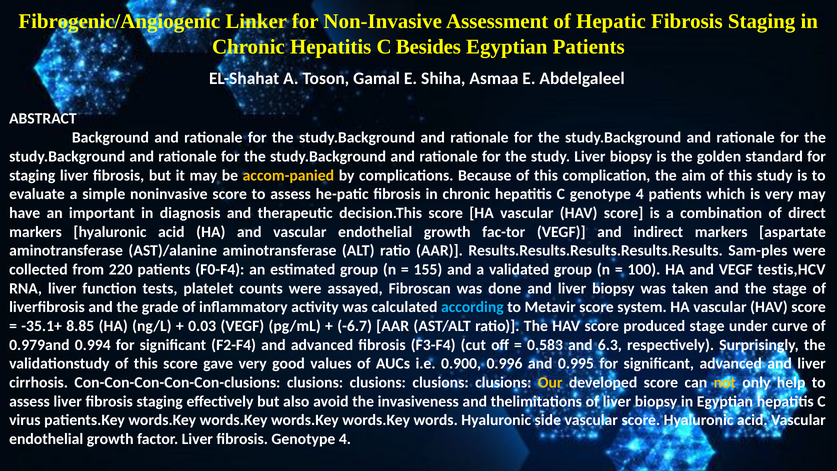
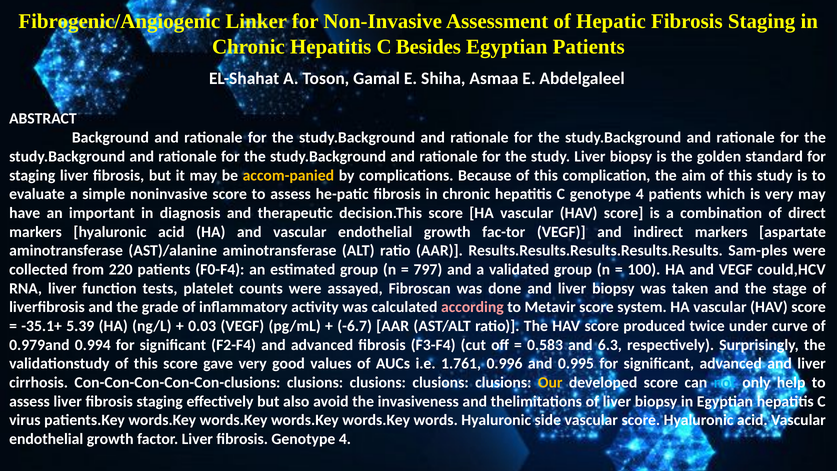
155: 155 -> 797 (428, 269)
testis,HCV: testis,HCV -> could,HCV (792, 269)
according colour: light blue -> pink (472, 307)
8.85: 8.85 -> 5.39 (80, 326)
produced stage: stage -> twice (707, 326)
0.900: 0.900 -> 1.761 (461, 364)
not colour: yellow -> light blue (725, 382)
